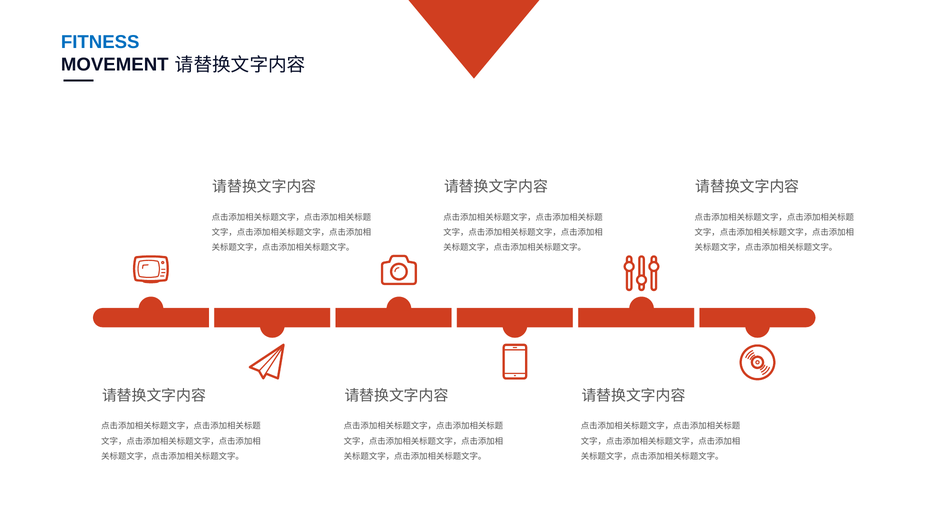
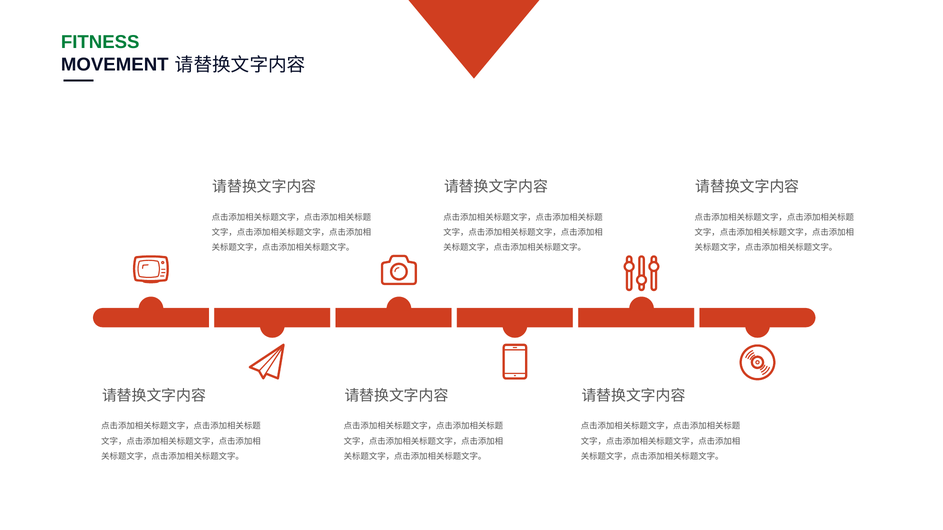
FITNESS colour: blue -> green (100, 42)
